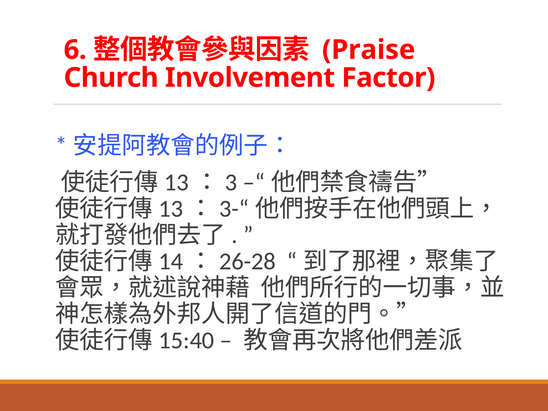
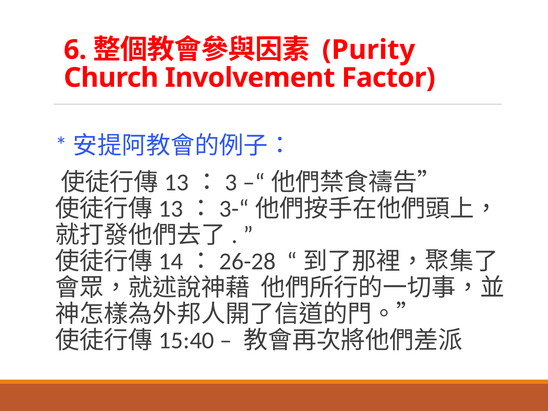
Praise: Praise -> Purity (369, 50)
